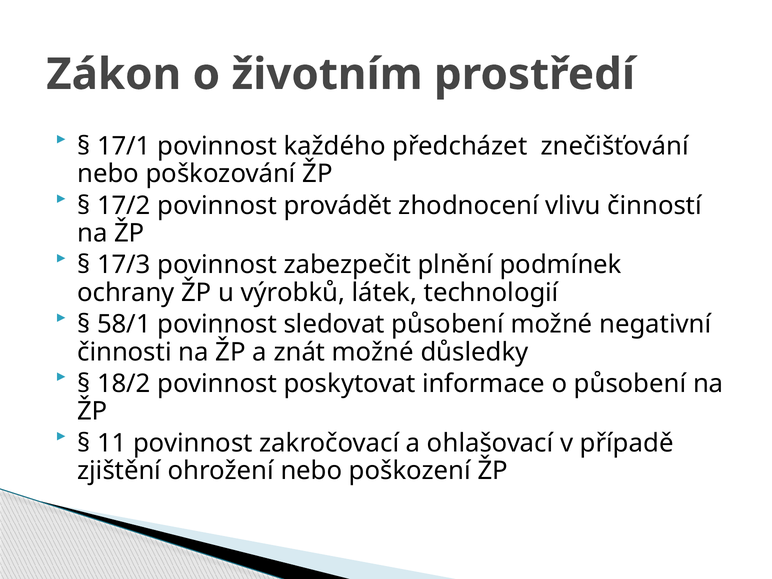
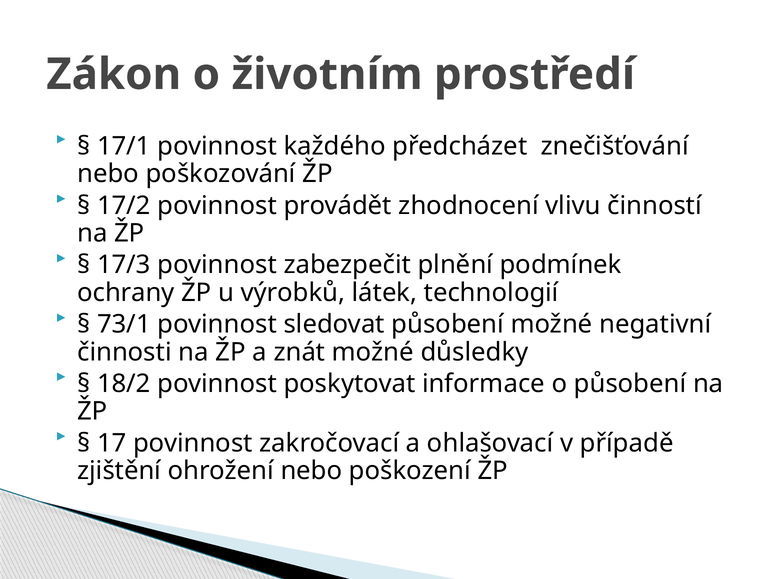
58/1: 58/1 -> 73/1 (124, 324)
11: 11 -> 17 (112, 443)
